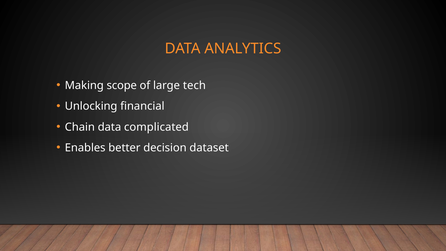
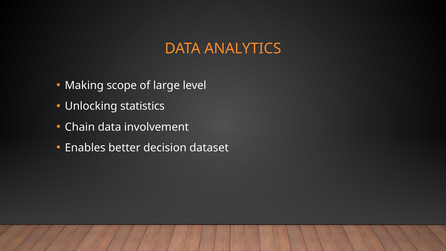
tech: tech -> level (195, 86)
financial: financial -> statistics (142, 106)
complicated: complicated -> involvement (156, 127)
